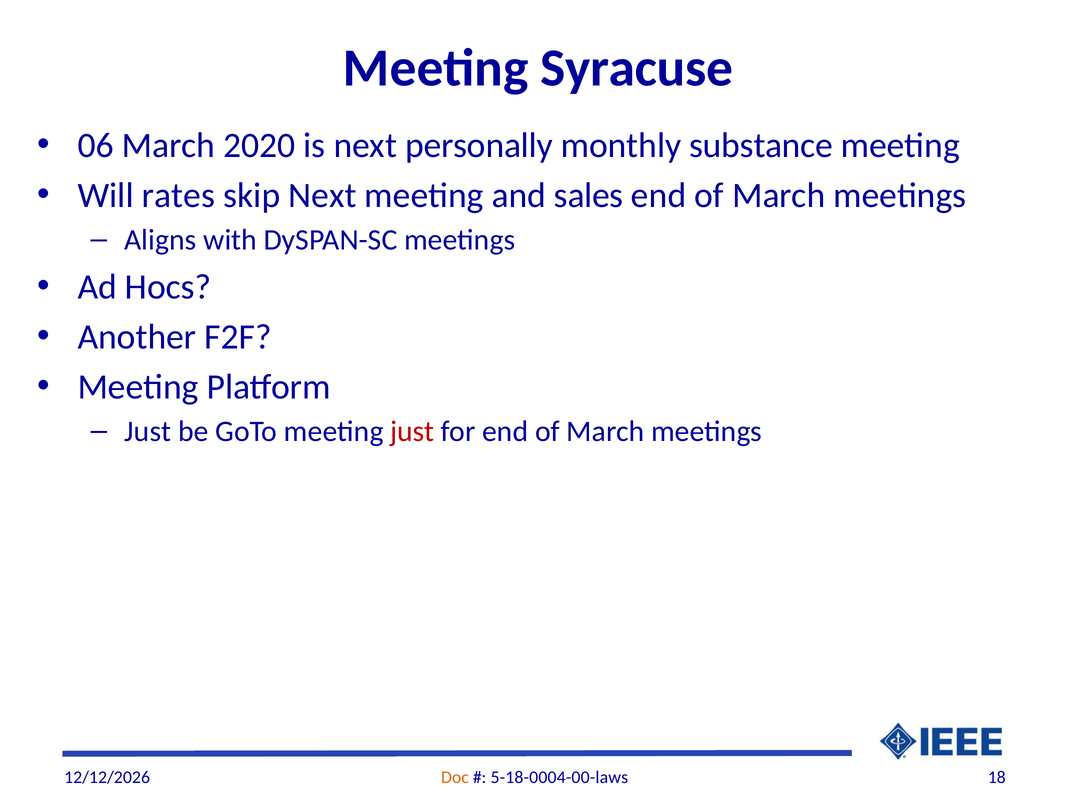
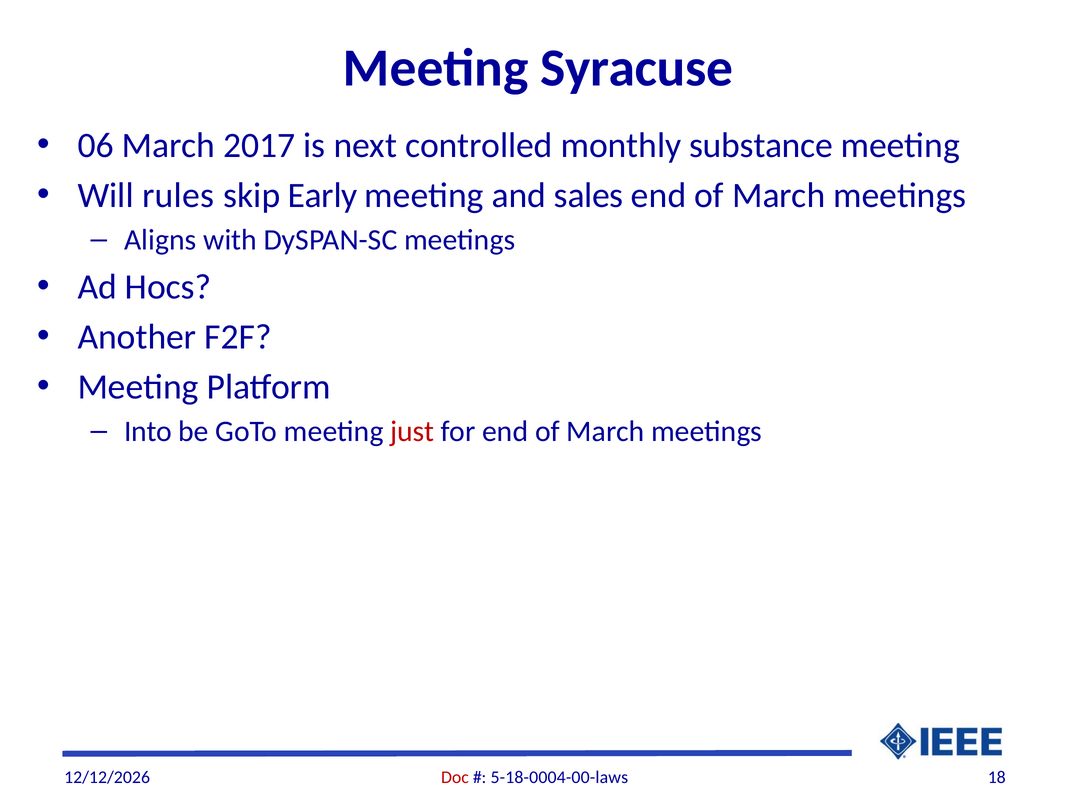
2020: 2020 -> 2017 (259, 145)
personally: personally -> controlled (479, 145)
rates: rates -> rules (178, 195)
skip Next: Next -> Early (323, 195)
Just: Just -> Into (148, 431)
Doc colour: orange -> red (455, 777)
